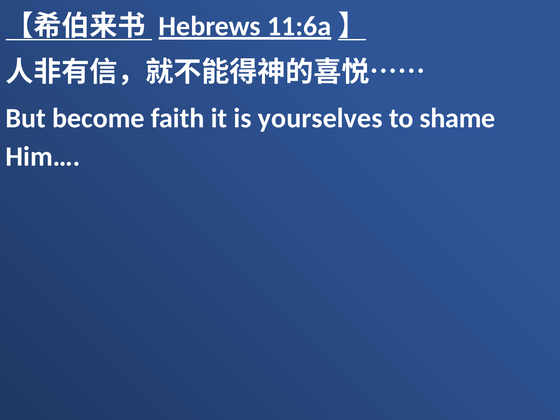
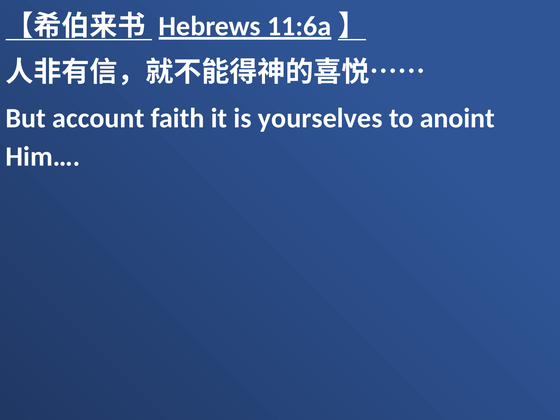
become: become -> account (98, 118)
shame: shame -> anoint (457, 118)
